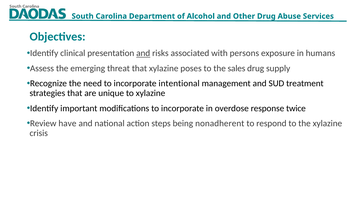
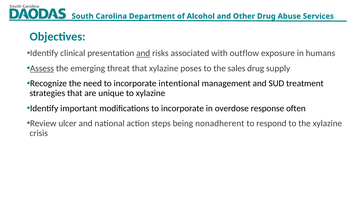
persons: persons -> outflow (244, 53)
Assess underline: none -> present (42, 68)
twice: twice -> often (296, 108)
have: have -> ulcer (68, 123)
